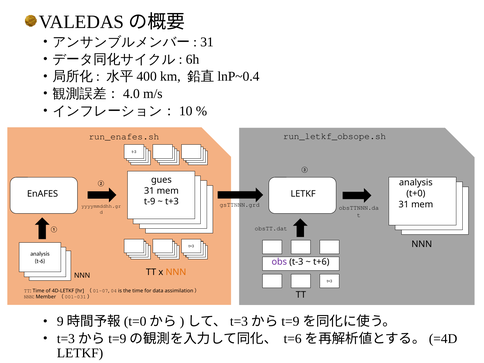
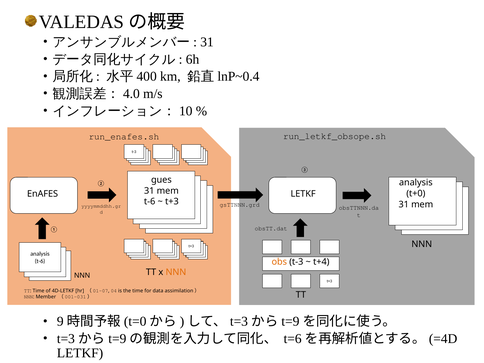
t-9: t-9 -> t-6 (150, 202)
obs colour: purple -> orange (279, 262)
t+6: t+6 -> t+4 (321, 262)
